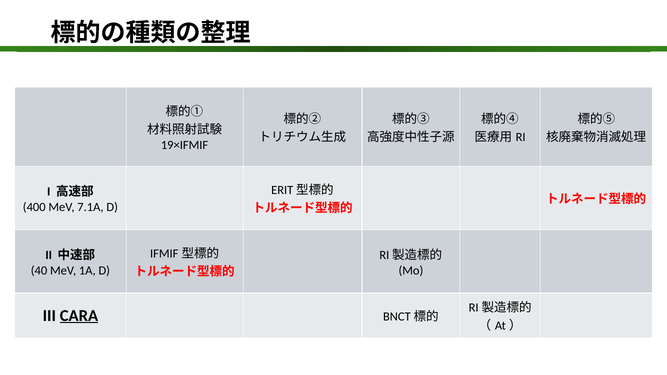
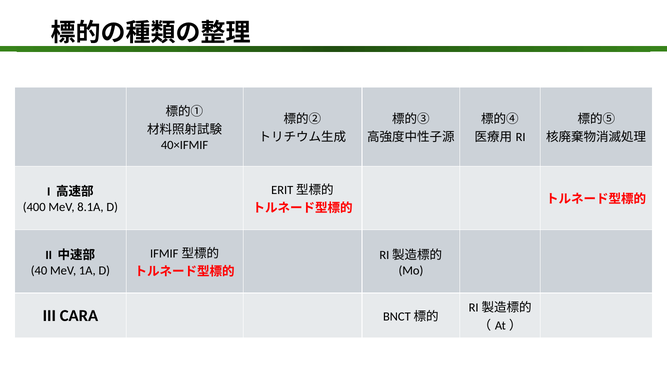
19×IFMIF: 19×IFMIF -> 40×IFMIF (185, 145)
7.1A: 7.1A -> 8.1A (90, 207)
CARA underline: present -> none (79, 316)
